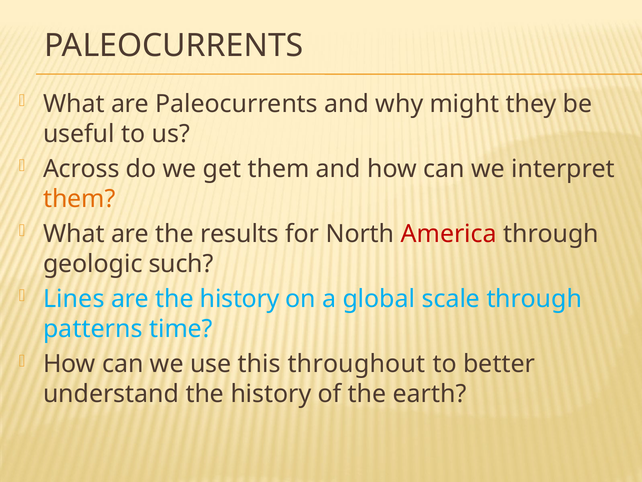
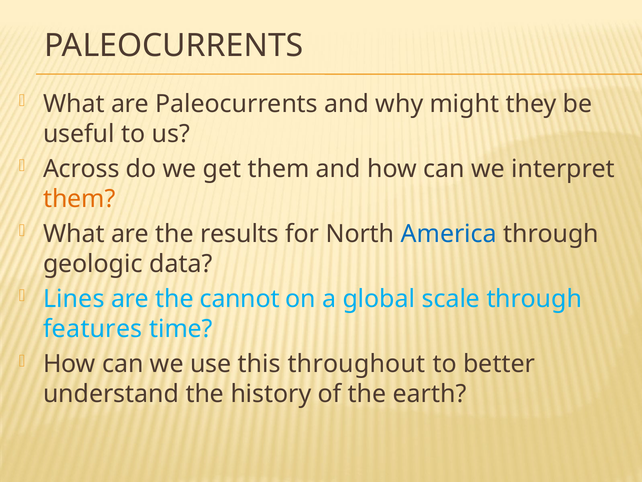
America colour: red -> blue (449, 234)
such: such -> data (181, 264)
are the history: history -> cannot (240, 299)
patterns: patterns -> features (93, 329)
